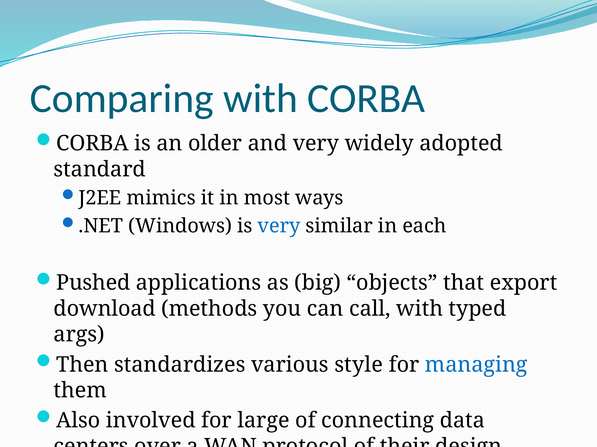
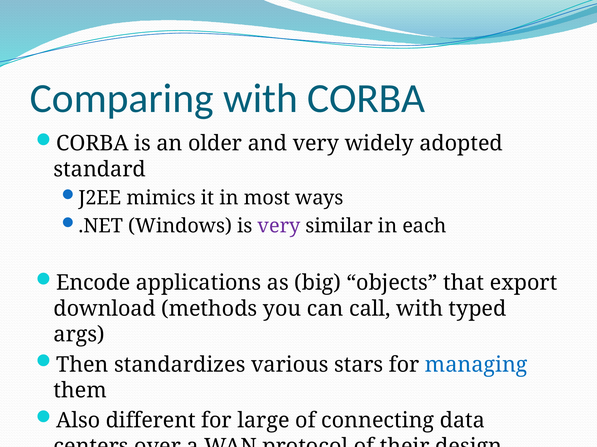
very colour: blue -> purple (279, 226)
Pushed: Pushed -> Encode (93, 283)
style: style -> stars (359, 365)
involved: involved -> different (151, 421)
